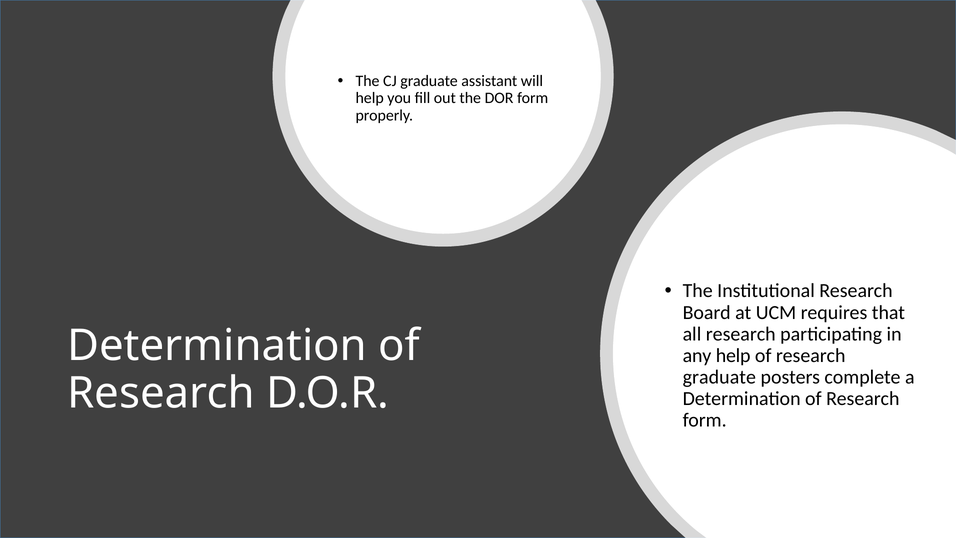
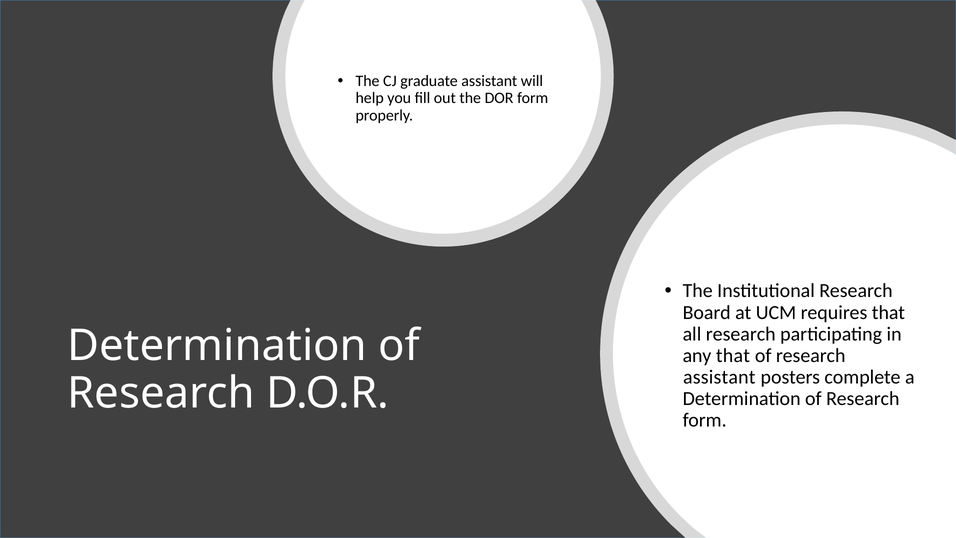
any help: help -> that (733, 355)
graduate: graduate -> assistant (719, 377)
